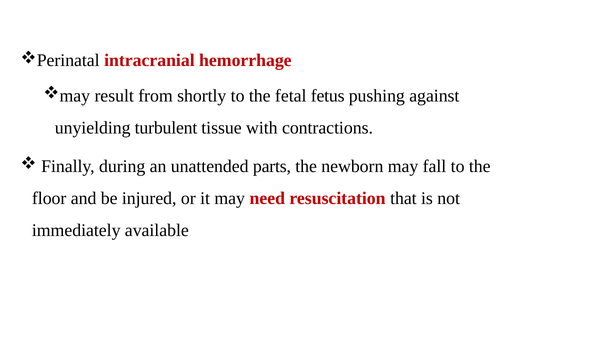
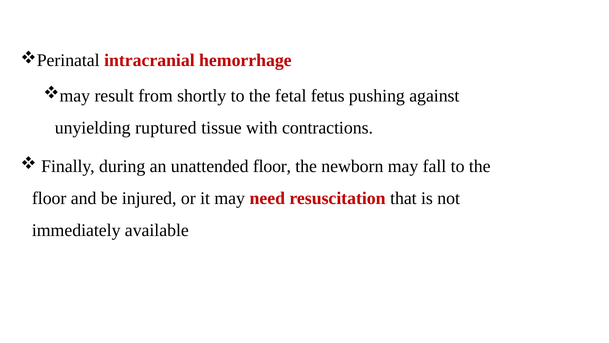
turbulent: turbulent -> ruptured (166, 128)
unattended parts: parts -> floor (272, 166)
